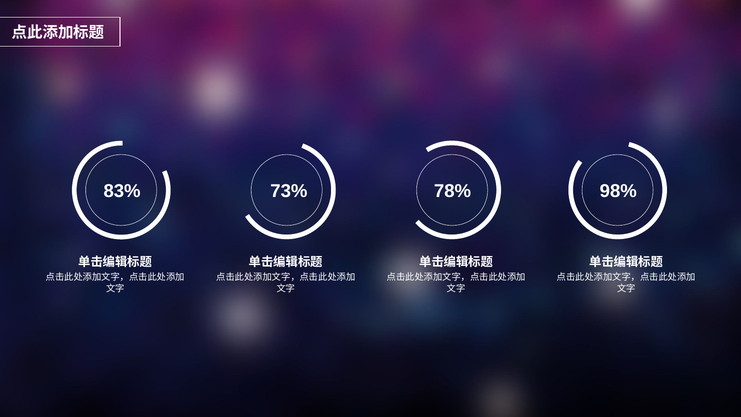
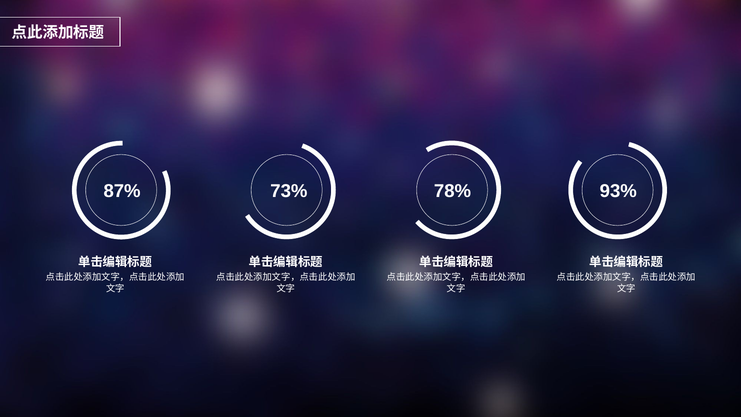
83%: 83% -> 87% (122, 191)
98%: 98% -> 93% (618, 191)
